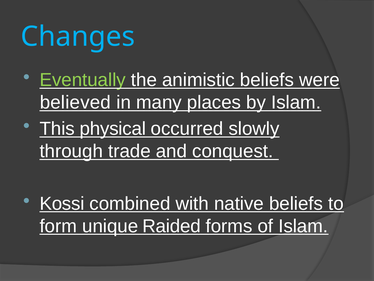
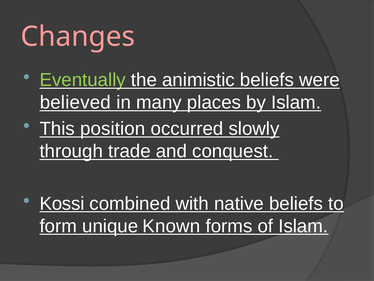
Changes colour: light blue -> pink (78, 37)
physical: physical -> position (113, 128)
Raided: Raided -> Known (171, 226)
